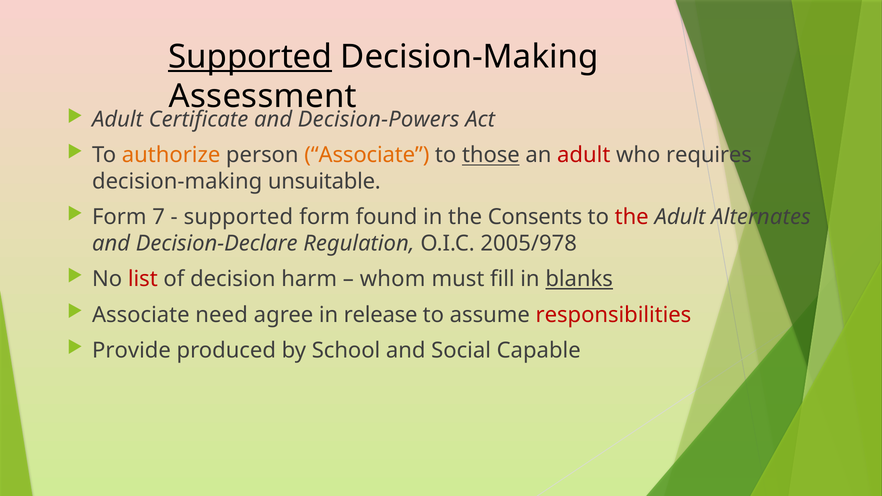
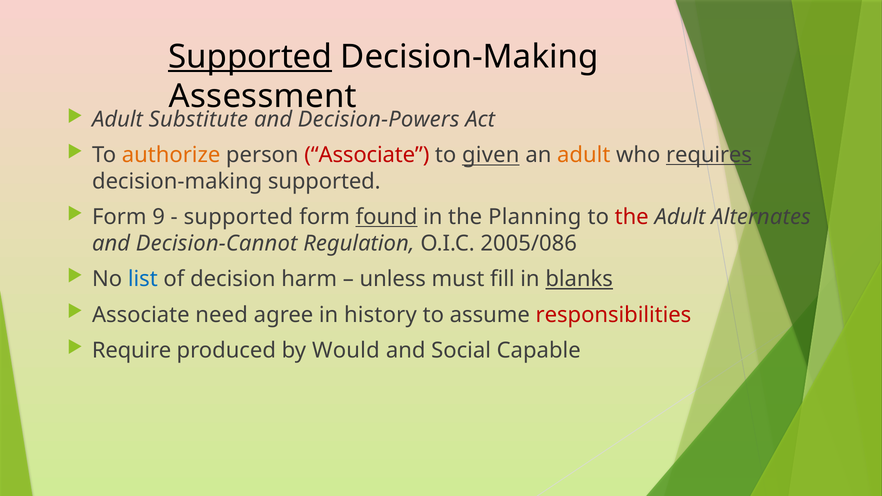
Certificate: Certificate -> Substitute (198, 119)
Associate colour: orange -> red (367, 155)
those: those -> given (491, 155)
adult colour: red -> orange (584, 155)
requires underline: none -> present (709, 155)
decision-making unsuitable: unsuitable -> supported (324, 181)
7: 7 -> 9 (159, 217)
found underline: none -> present (386, 217)
Consents: Consents -> Planning (535, 217)
Decision-Declare: Decision-Declare -> Decision-Cannot (217, 244)
2005/978: 2005/978 -> 2005/086 (529, 244)
list colour: red -> blue (143, 279)
whom: whom -> unless (393, 279)
release: release -> history (380, 315)
Provide: Provide -> Require (132, 351)
School: School -> Would (346, 351)
